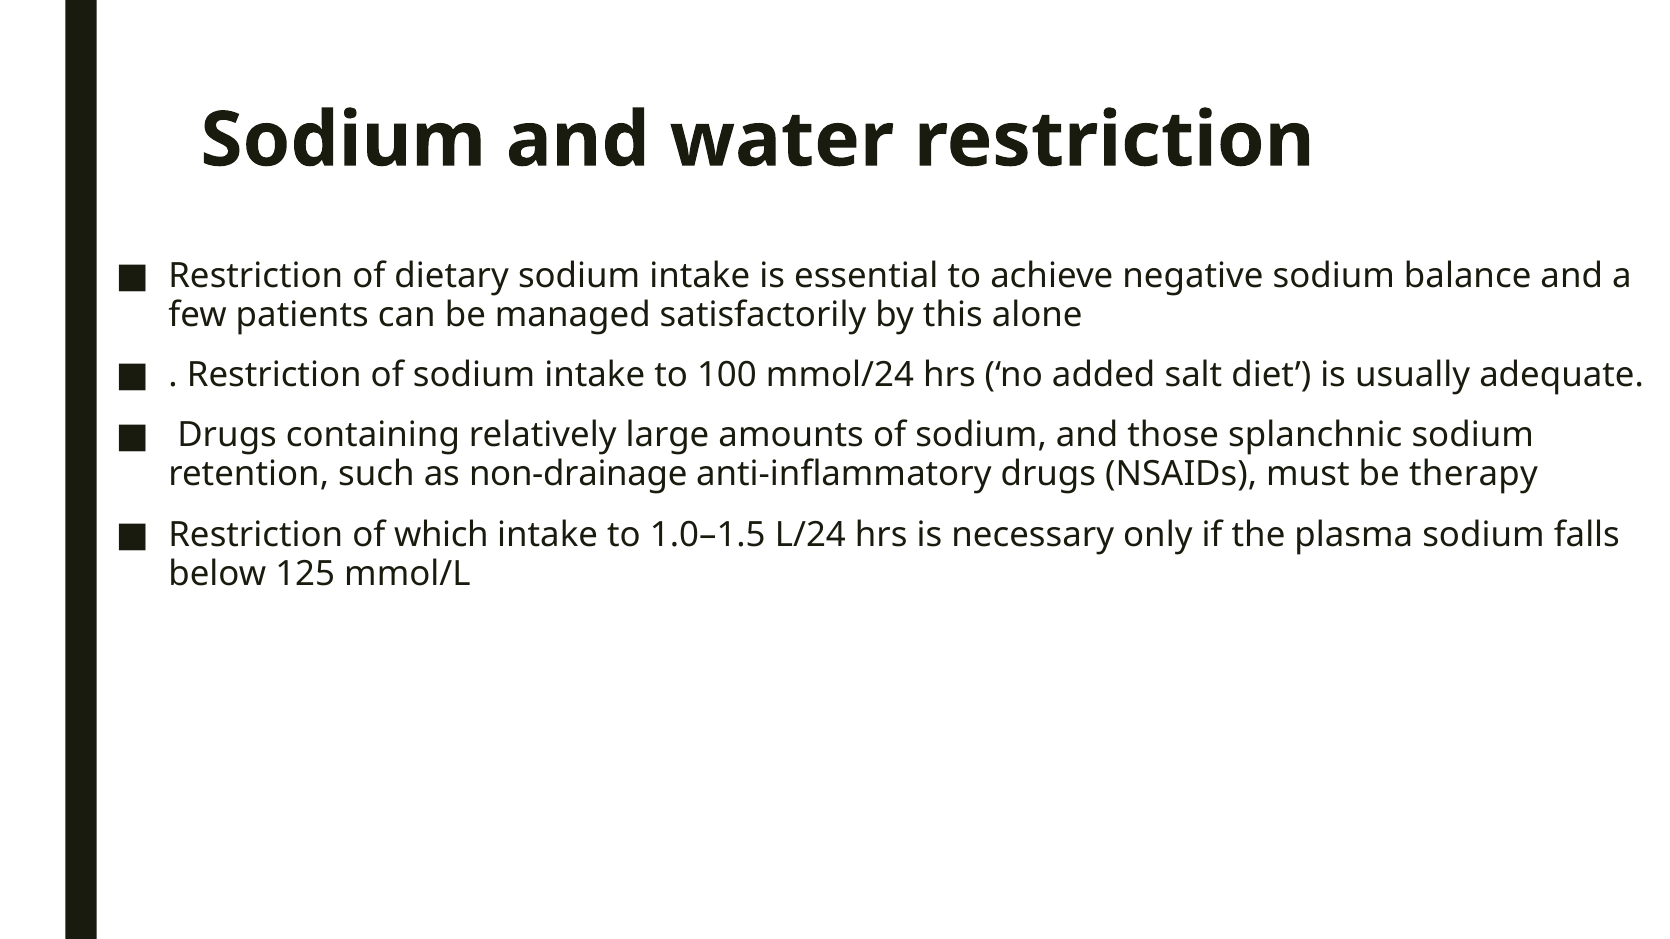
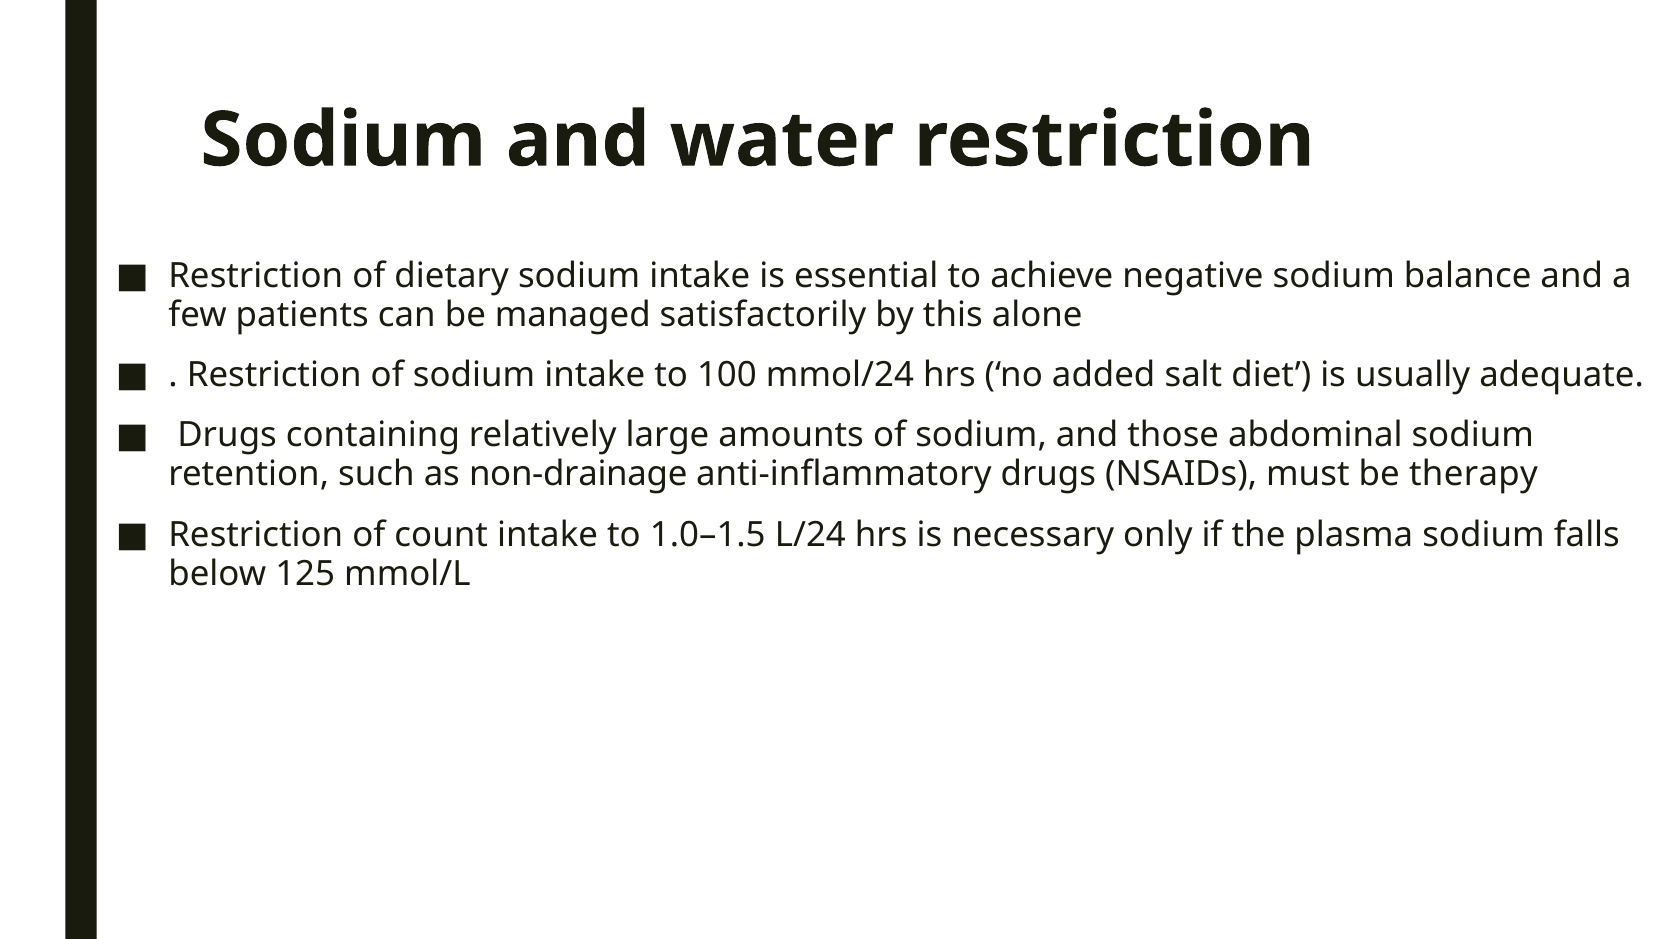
splanchnic: splanchnic -> abdominal (1315, 435)
which: which -> count (441, 535)
